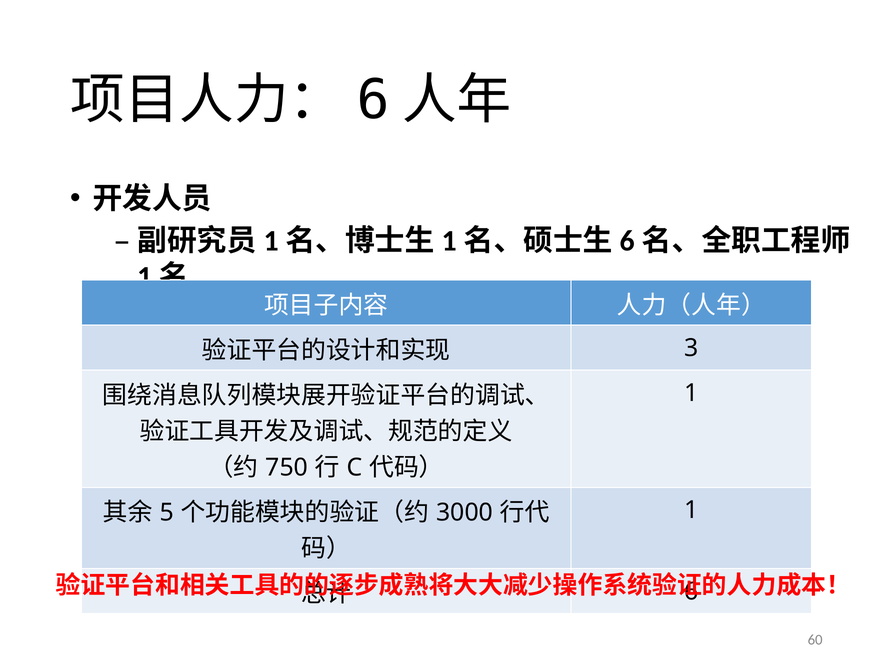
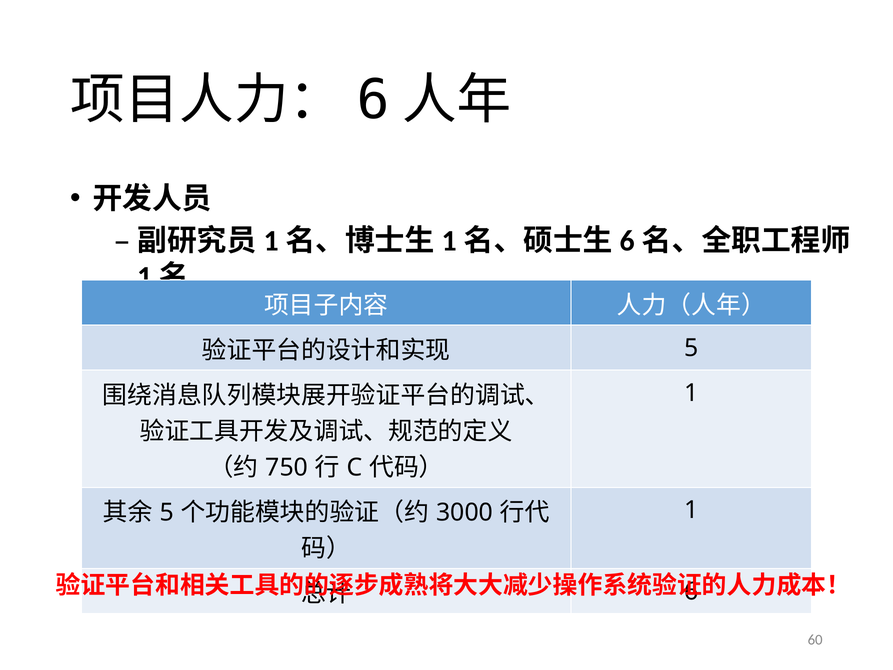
3: 3 -> 5 (691, 348)
